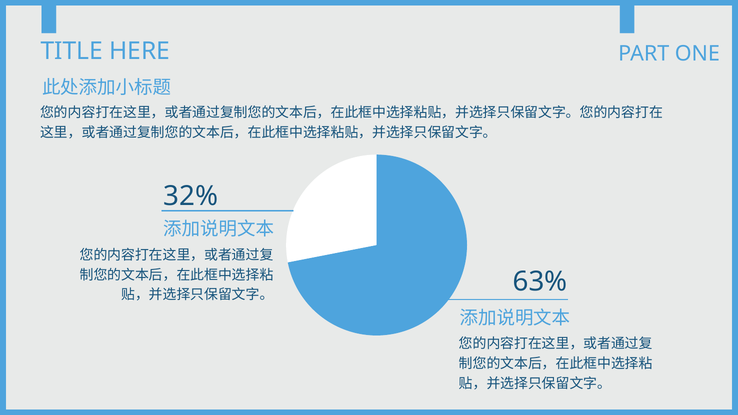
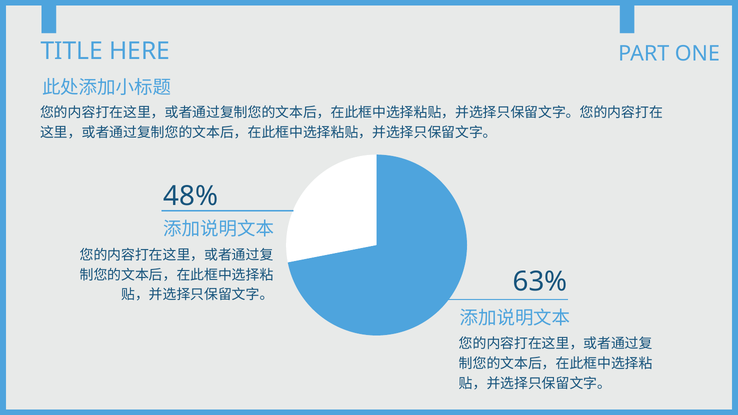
32%: 32% -> 48% (191, 196)
